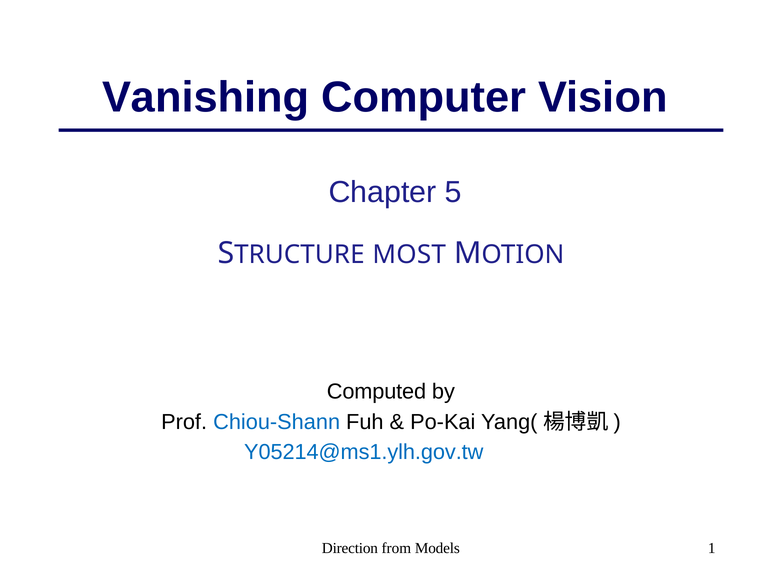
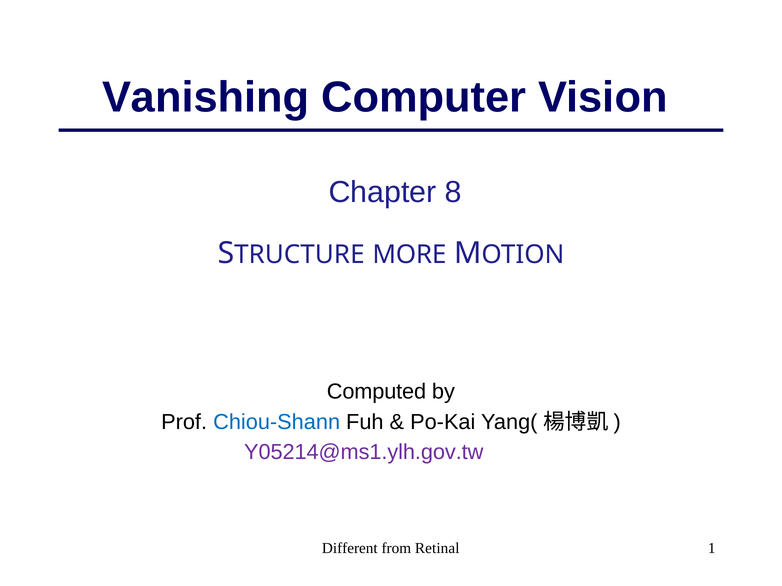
5: 5 -> 8 (453, 192)
MOST: MOST -> MORE (409, 255)
Y05214@ms1.ylh.gov.tw colour: blue -> purple (364, 453)
Direction: Direction -> Different (350, 548)
Models: Models -> Retinal (437, 548)
